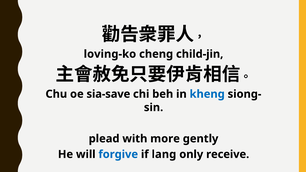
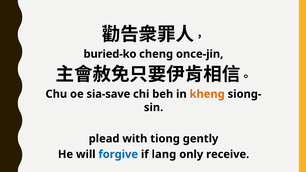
loving-ko: loving-ko -> buried-ko (110, 54)
child-jin: child-jin -> once-jin (200, 54)
kheng colour: blue -> orange (207, 94)
more: more -> tiong (165, 139)
